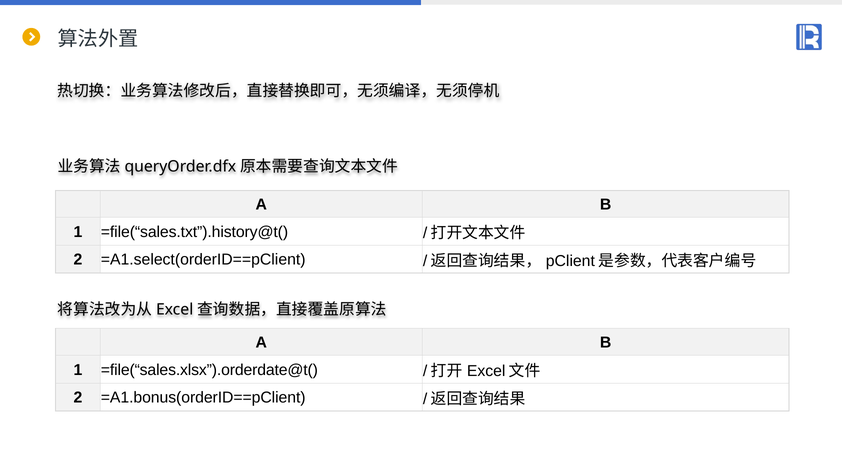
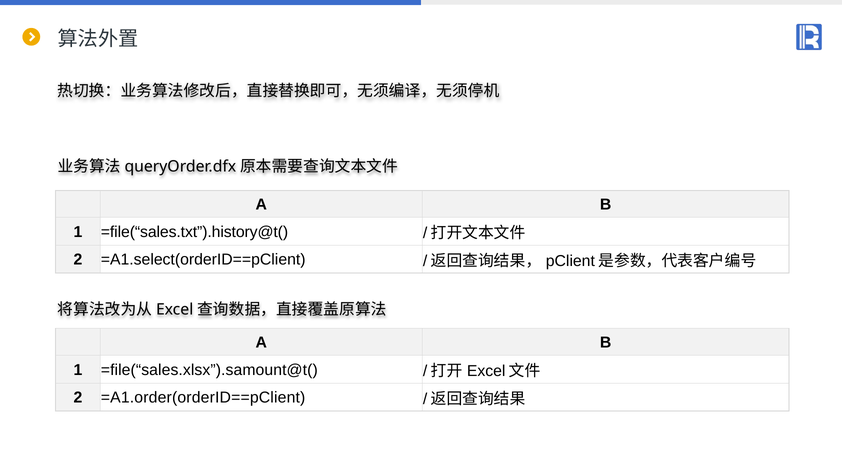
=file(“sales.xlsx”).orderdate@t(: =file(“sales.xlsx”).orderdate@t( -> =file(“sales.xlsx”).samount@t( (209, 370)
=A1.bonus(orderID==pClient: =A1.bonus(orderID==pClient -> =A1.order(orderID==pClient (203, 398)
